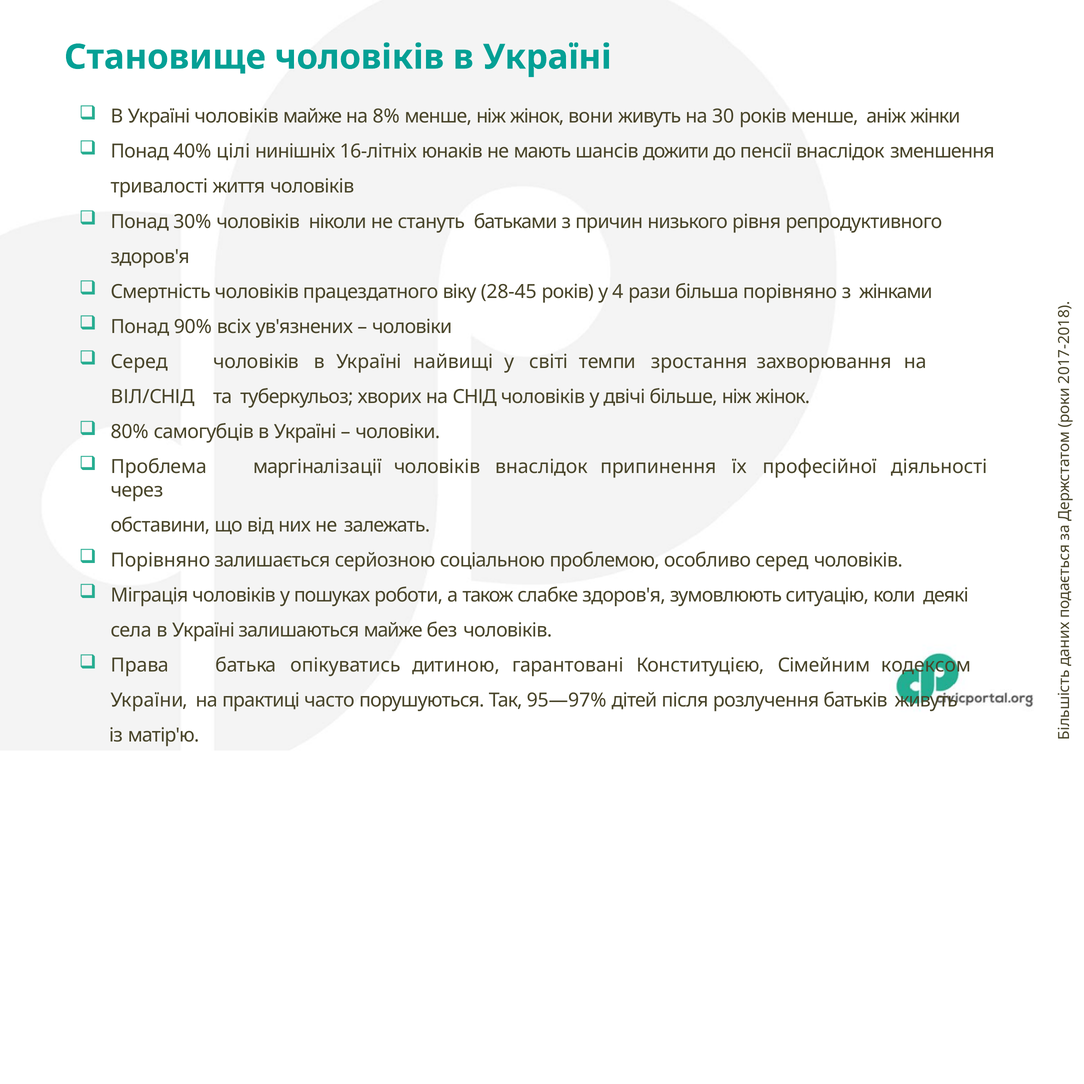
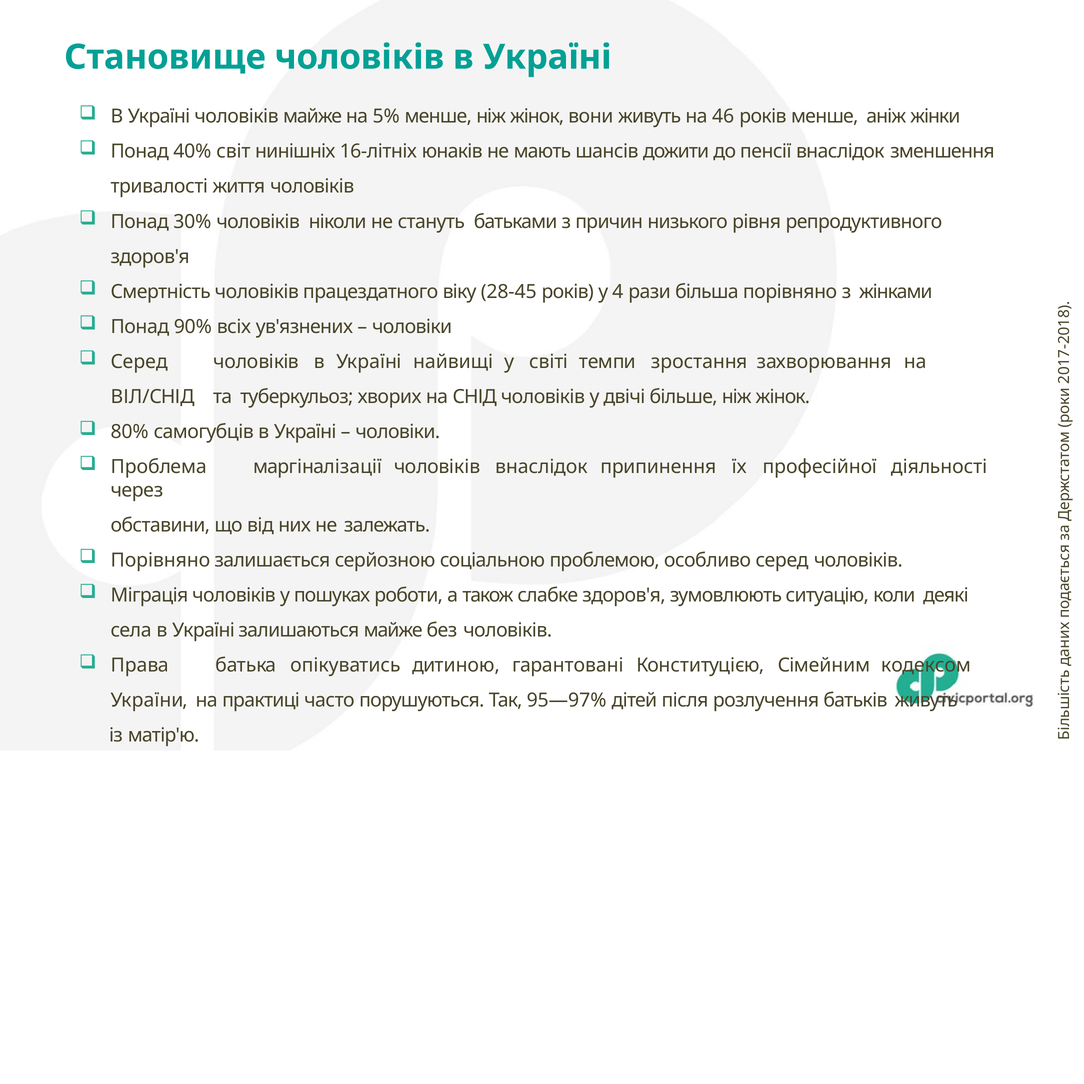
8%: 8% -> 5% (386, 117)
30: 30 -> 46 (723, 117)
цілі: цілі -> світ (233, 152)
